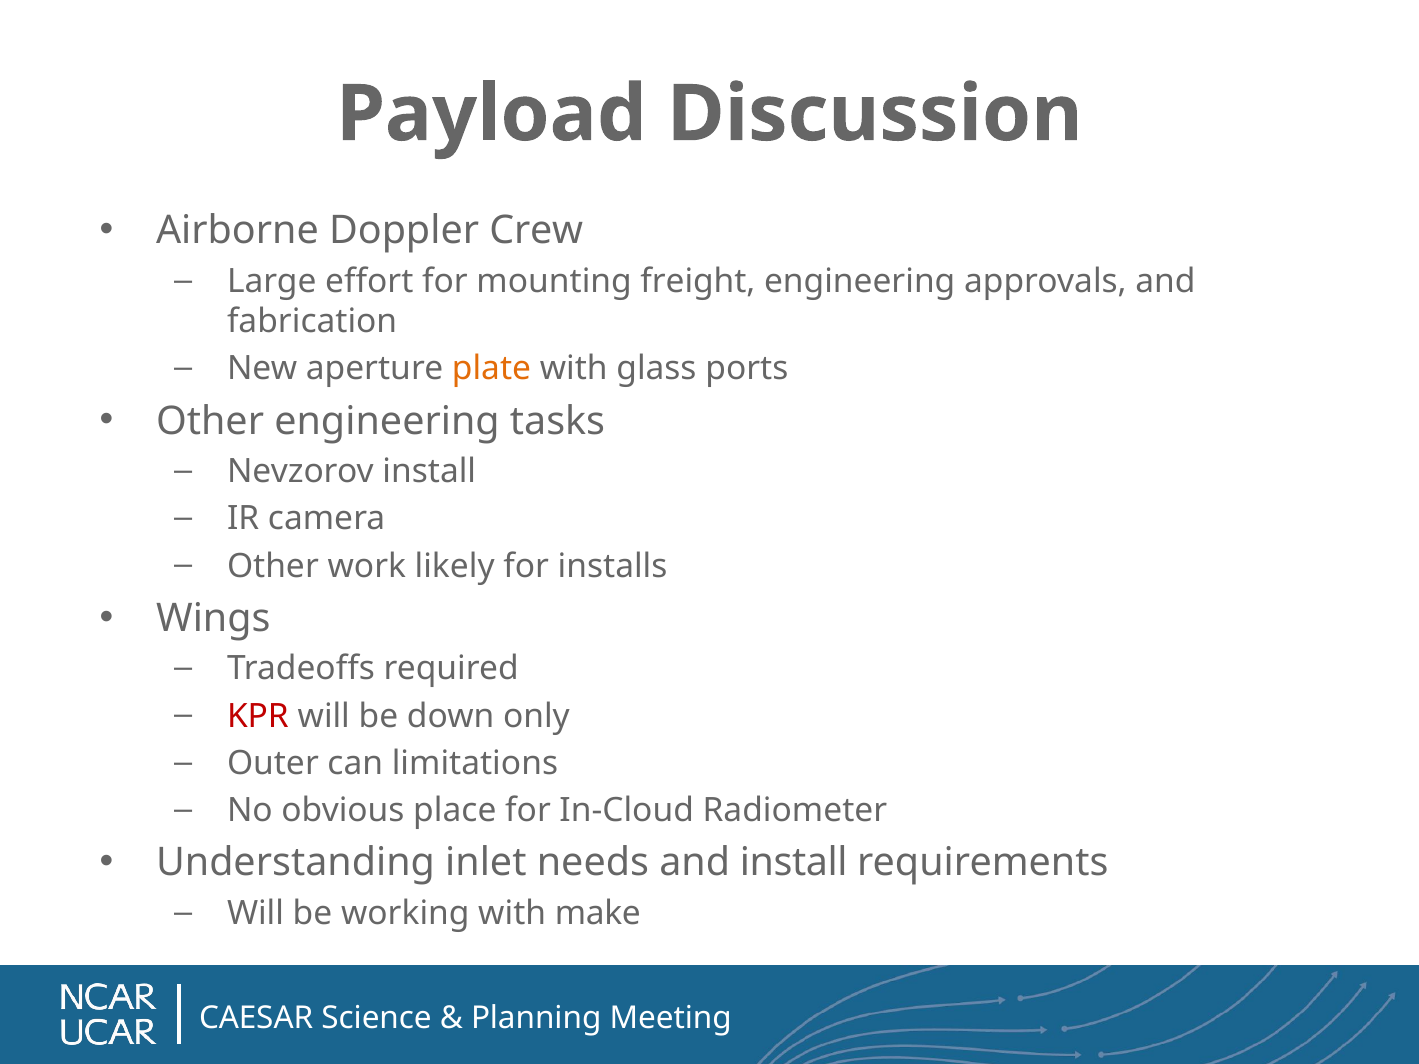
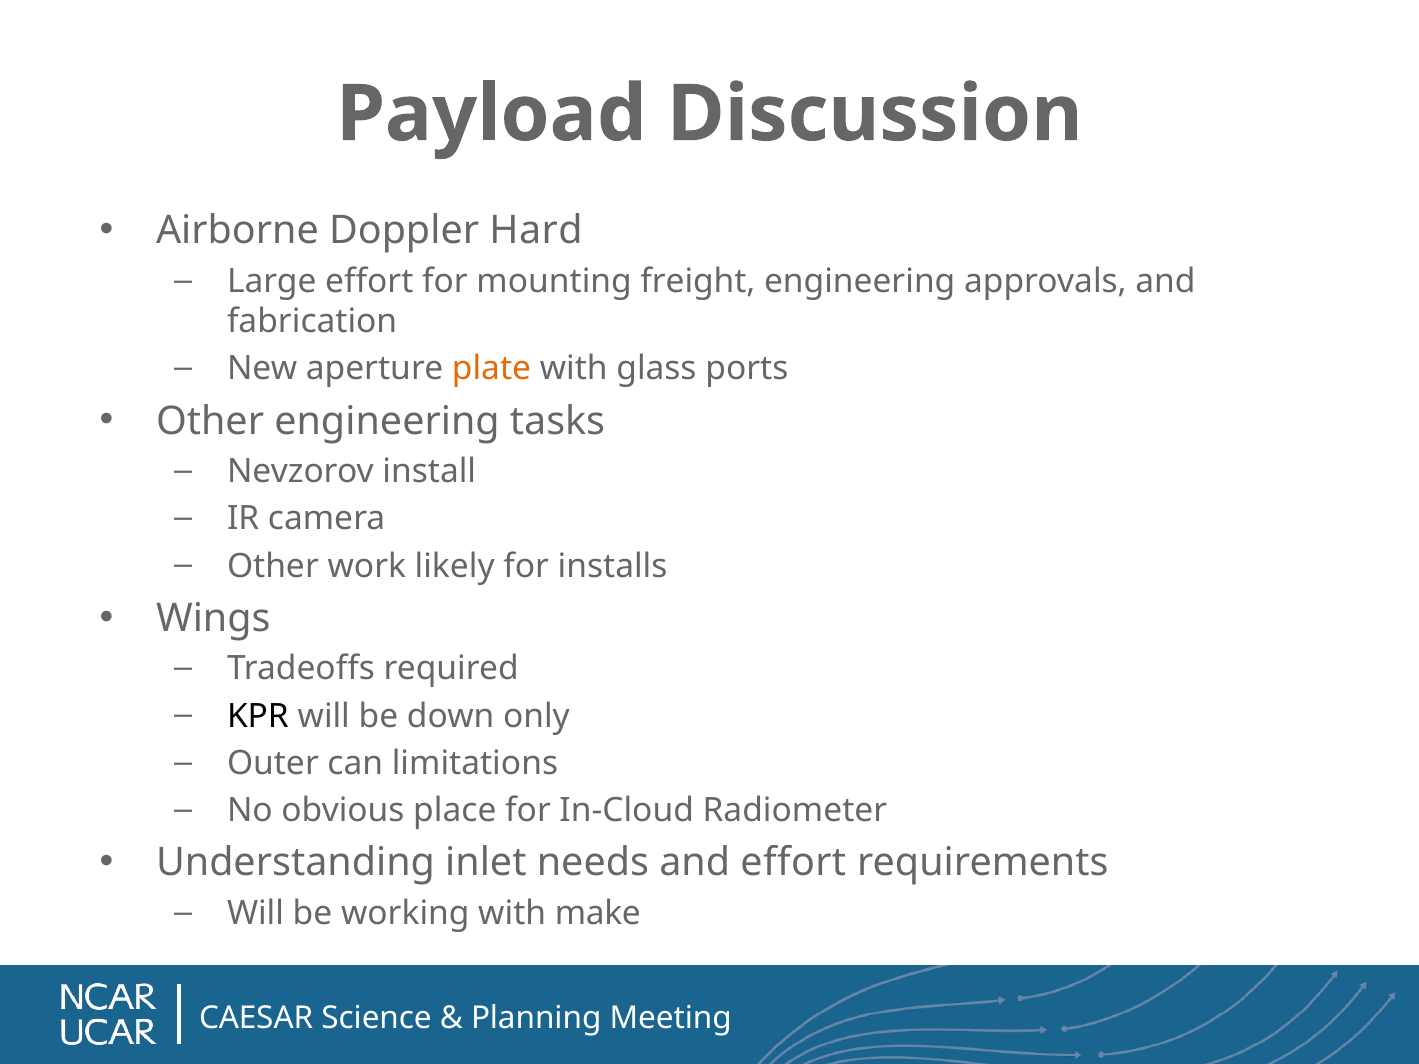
Crew: Crew -> Hard (536, 231)
KPR colour: red -> black (258, 716)
and install: install -> effort (793, 863)
